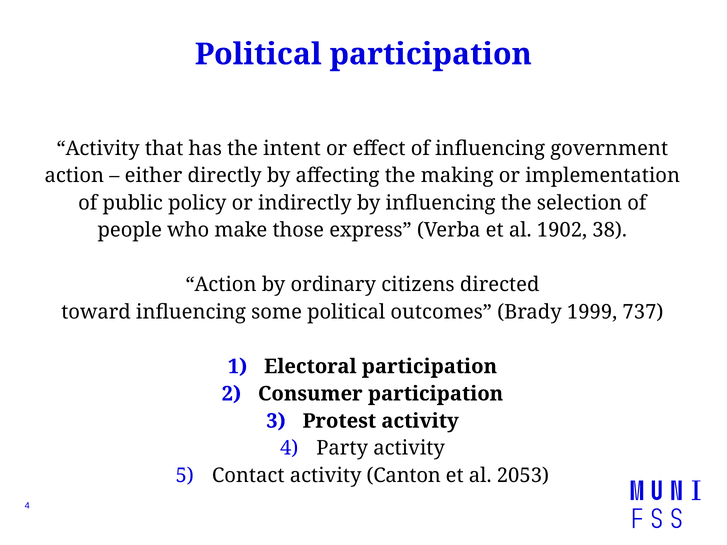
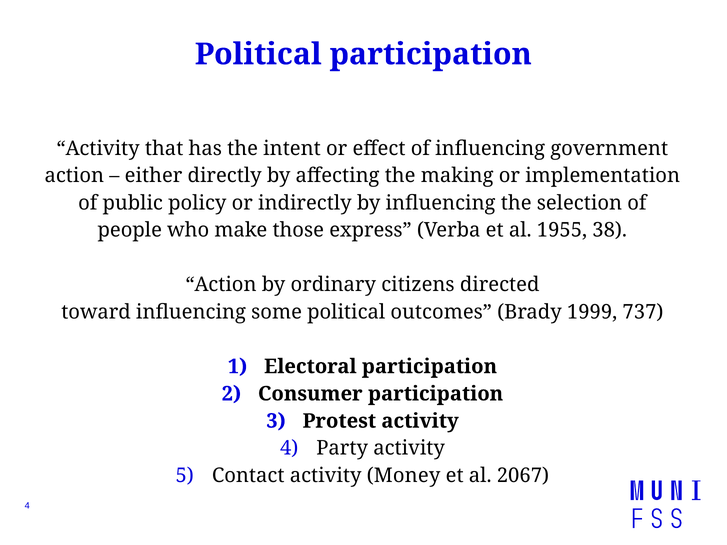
1902: 1902 -> 1955 (562, 230)
Canton: Canton -> Money (403, 476)
2053: 2053 -> 2067 (523, 476)
